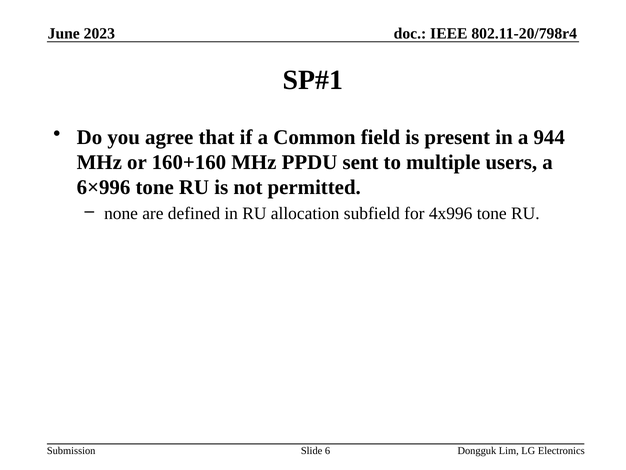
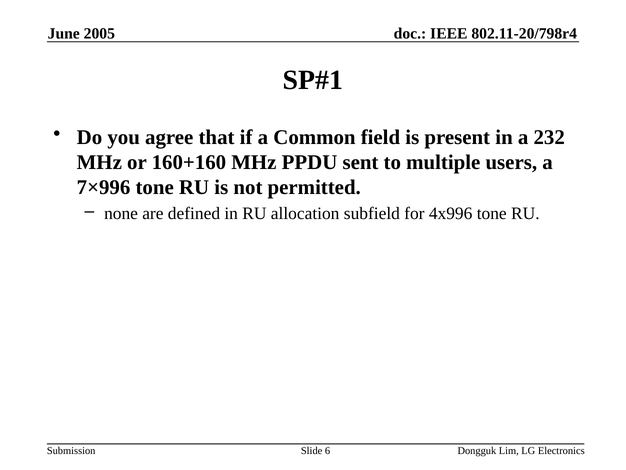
2023: 2023 -> 2005 (99, 33)
944: 944 -> 232 (549, 137)
6×996: 6×996 -> 7×996 (104, 187)
